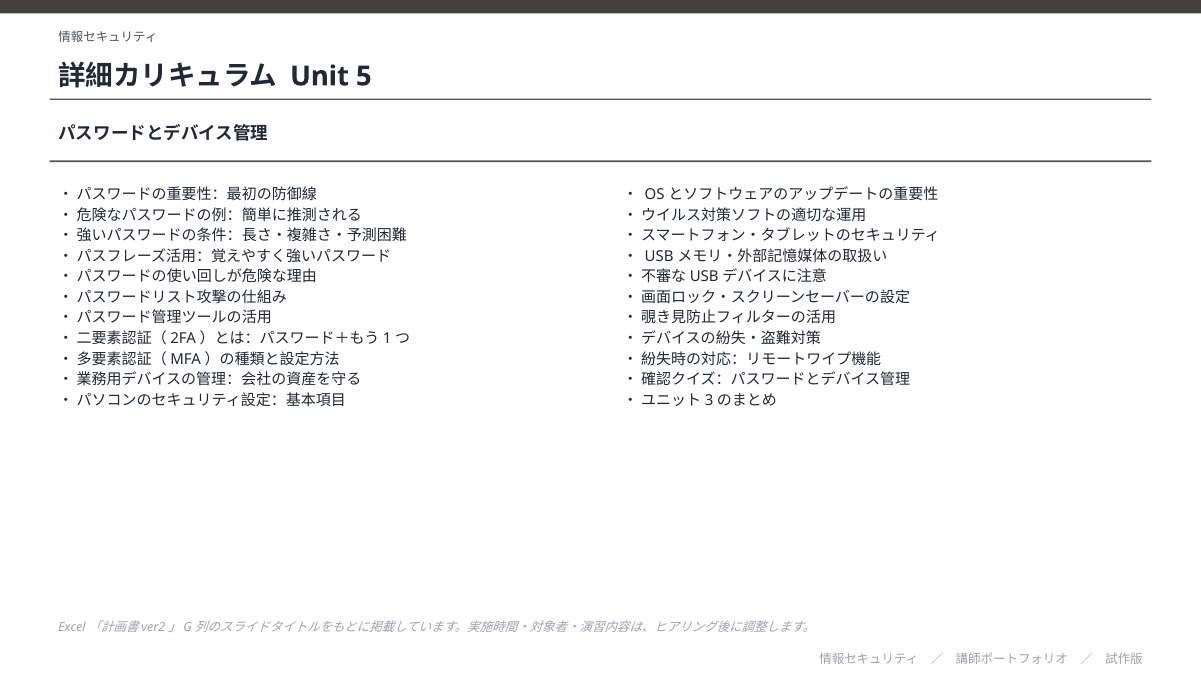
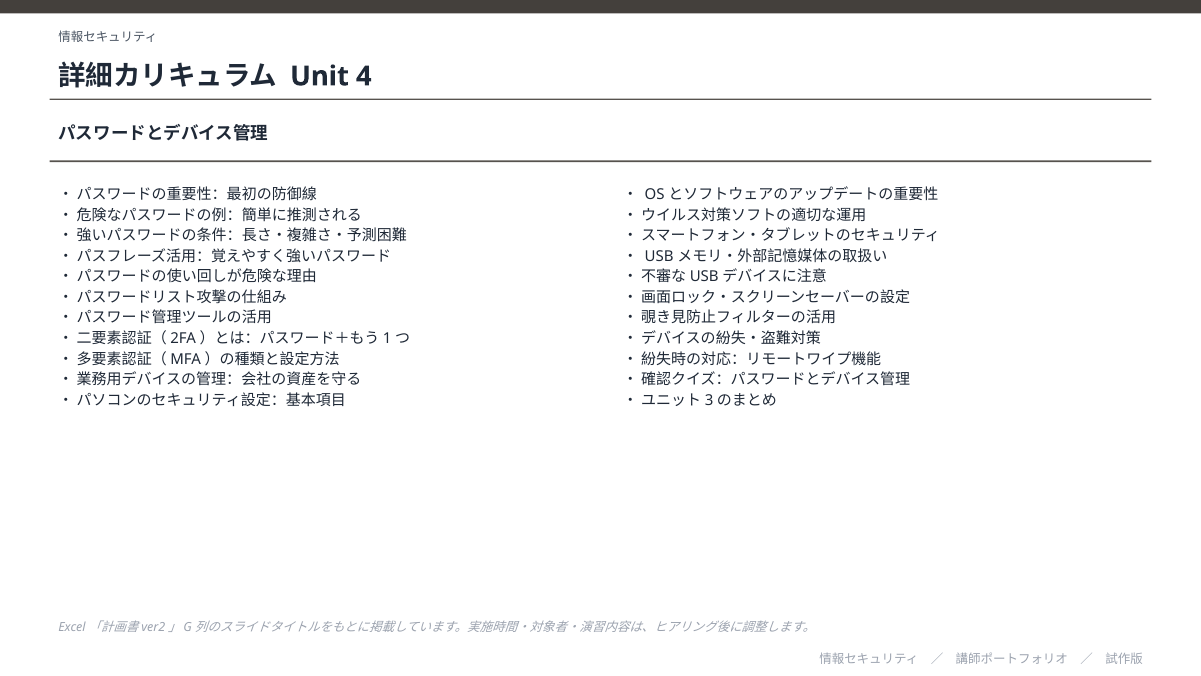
5: 5 -> 4 (364, 76)
